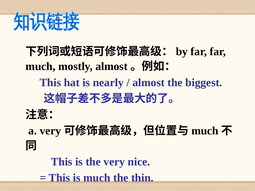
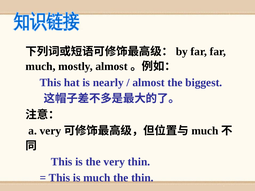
very nice: nice -> thin (139, 162)
